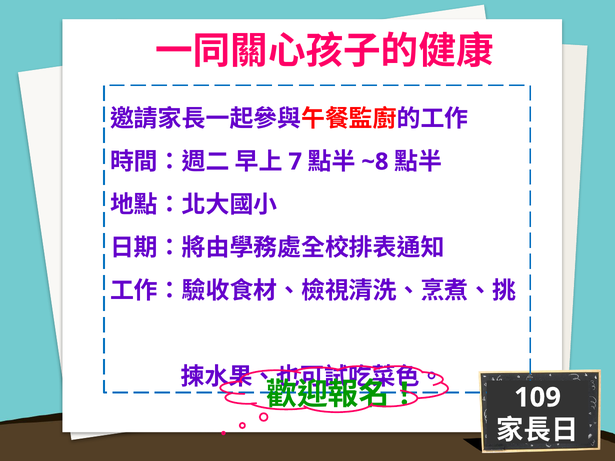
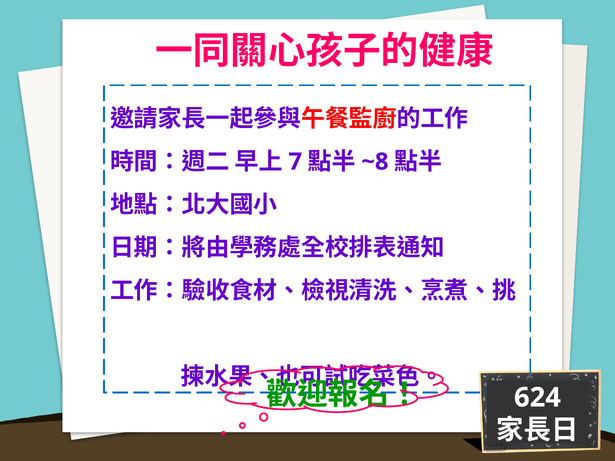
109: 109 -> 624 (537, 398)
